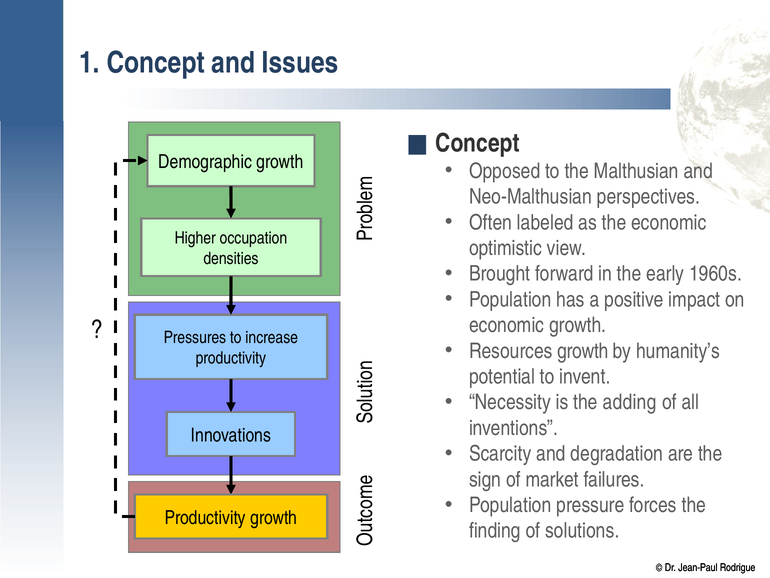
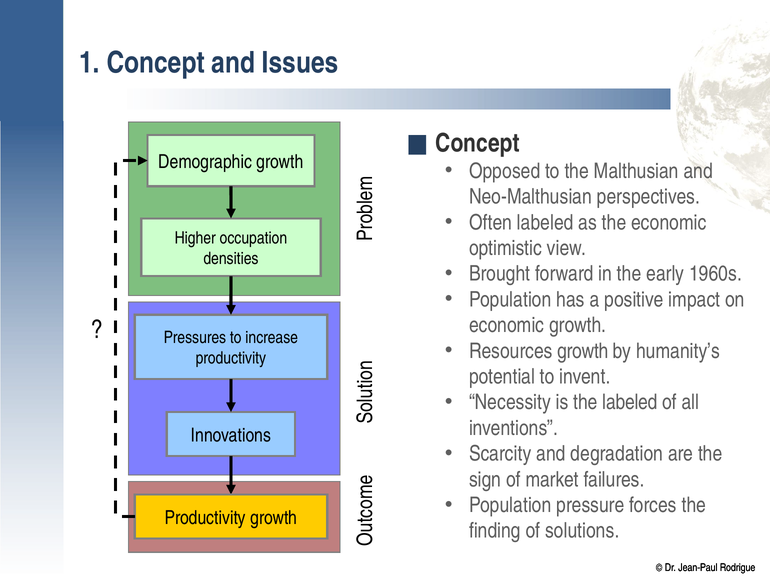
the adding: adding -> labeled (630, 402)
